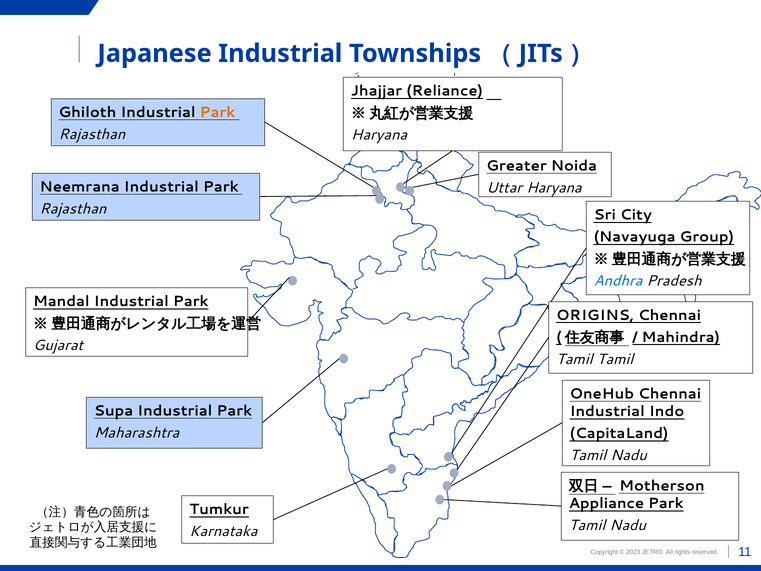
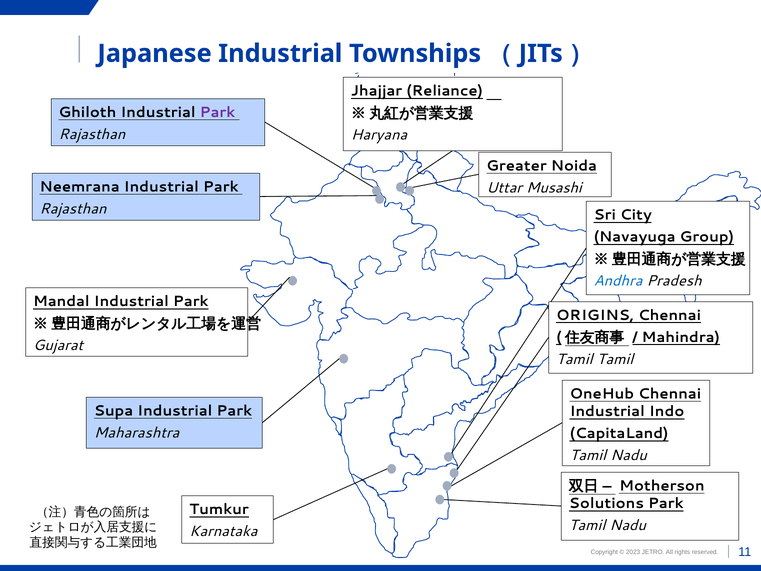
Park colour: orange -> purple (218, 112)
Uttar Haryana: Haryana -> Musashi (554, 188)
Appliance: Appliance -> Solutions (606, 503)
